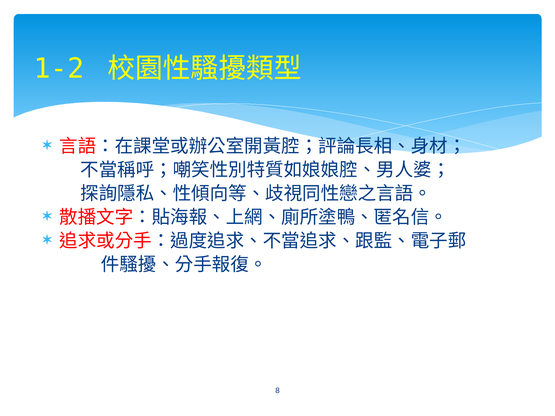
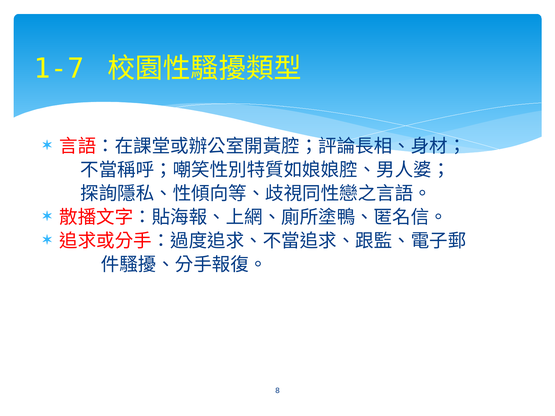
1-2: 1-2 -> 1-7 (59, 69)
